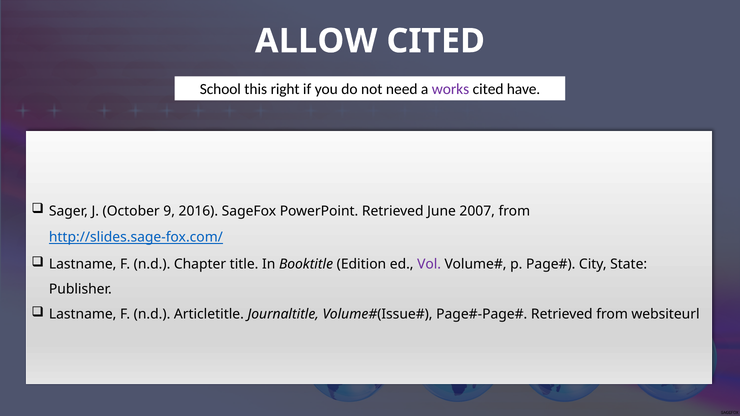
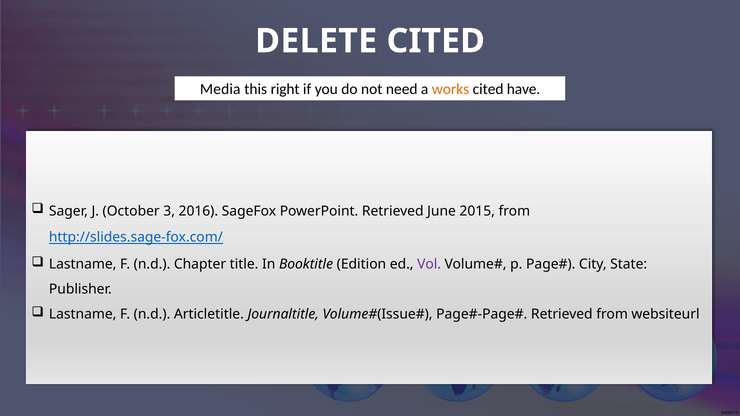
ALLOW: ALLOW -> DELETE (316, 41)
School: School -> Media (220, 89)
works colour: purple -> orange (451, 89)
9: 9 -> 3 (169, 211)
2007: 2007 -> 2015 (477, 211)
